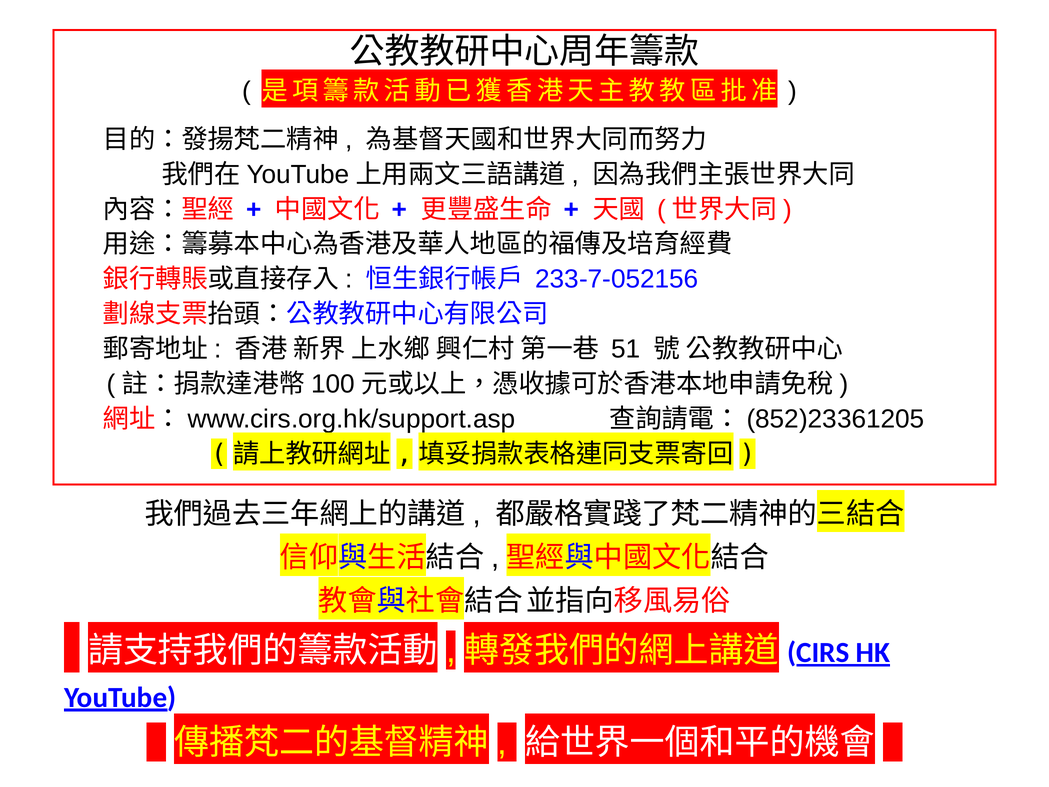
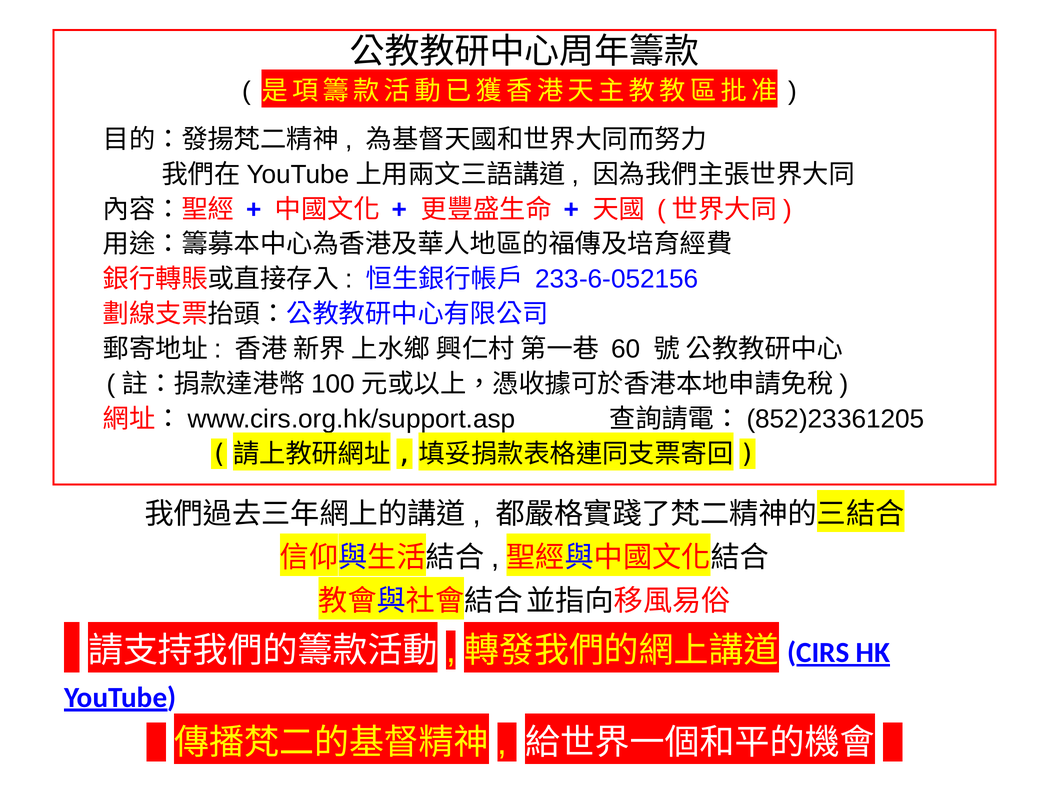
233-7-052156: 233-7-052156 -> 233-6-052156 (617, 279)
51: 51 -> 60 (626, 349)
